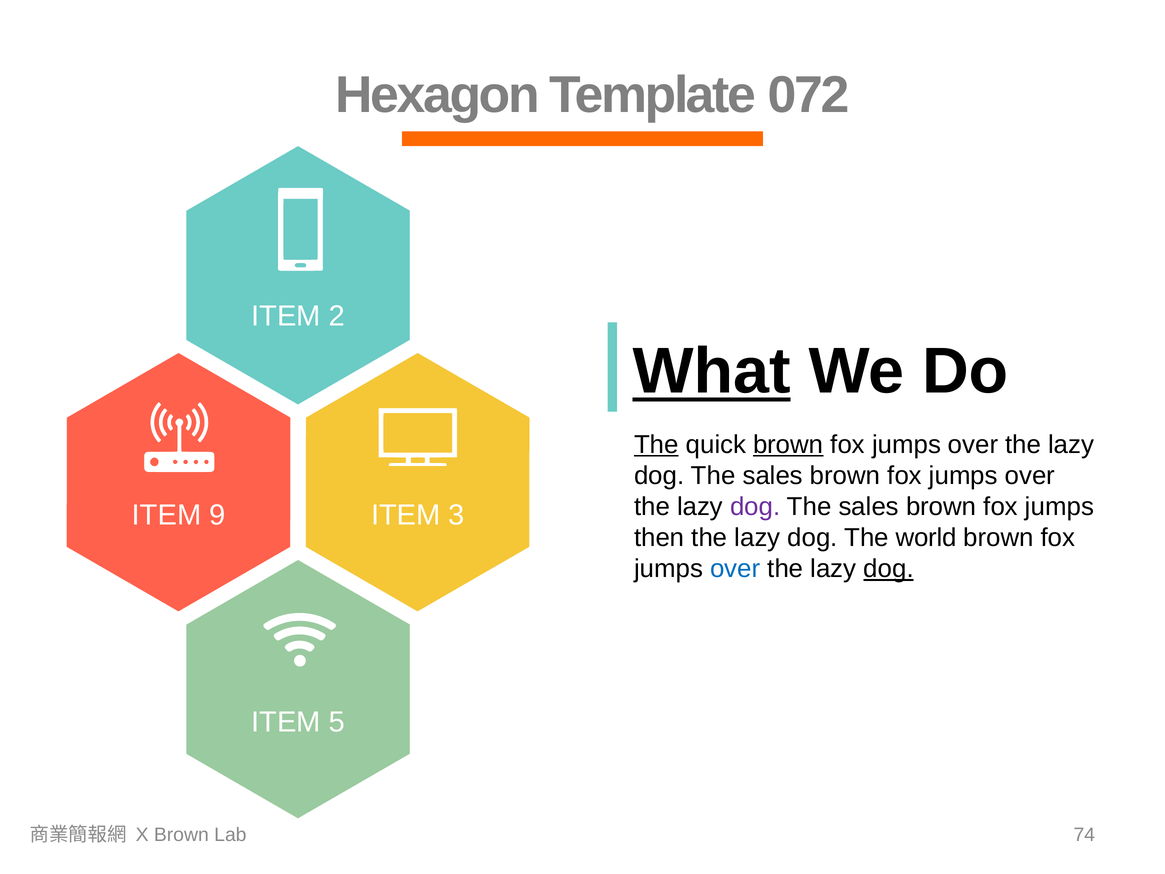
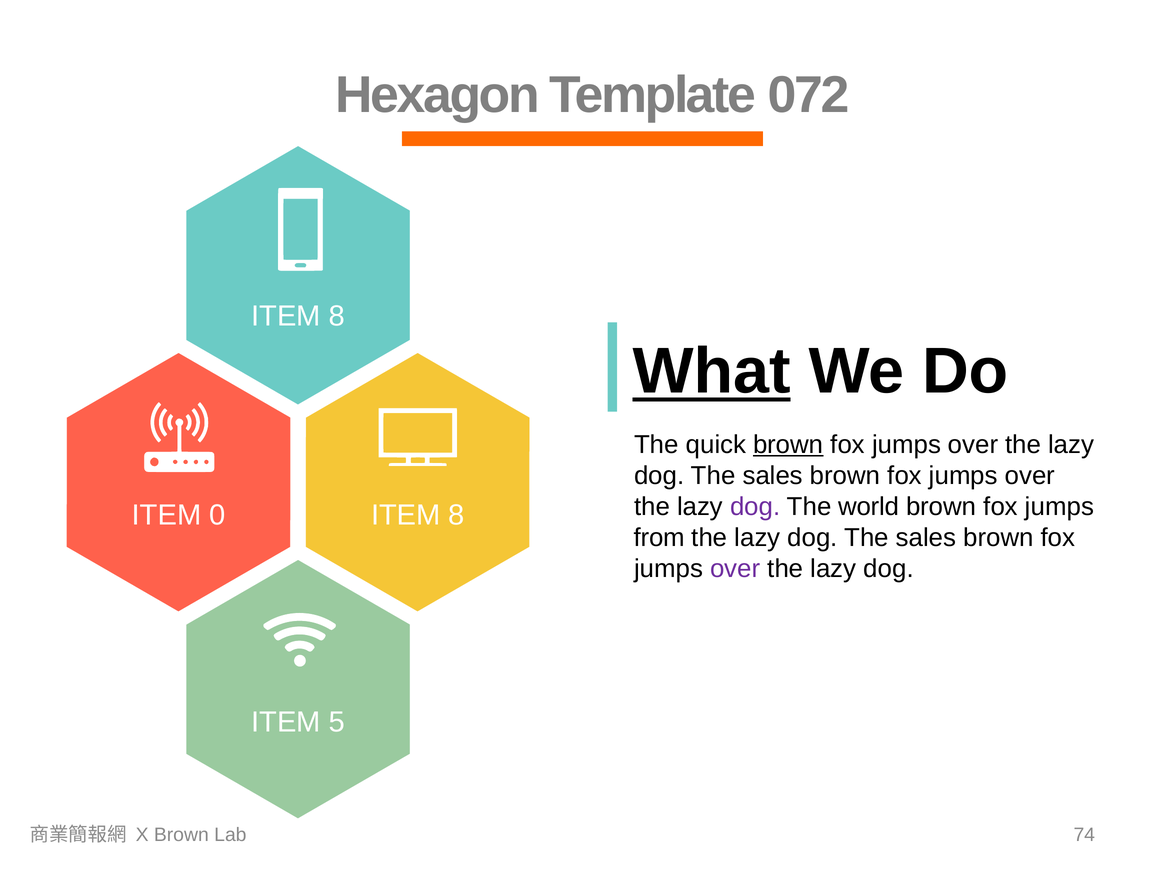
2: 2 -> 8 (337, 316)
The underline: present -> none (656, 444)
sales: sales -> world (869, 507)
9: 9 -> 0 (217, 515)
3: 3 -> 8 (457, 515)
then: then -> from (659, 538)
world: world -> sales (926, 538)
over colour: blue -> purple (735, 569)
dog underline: present -> none (889, 569)
